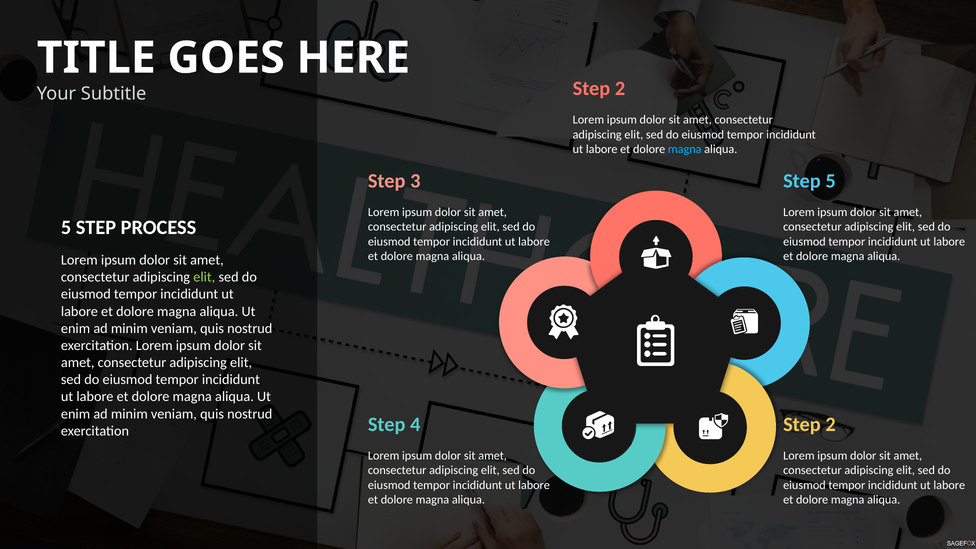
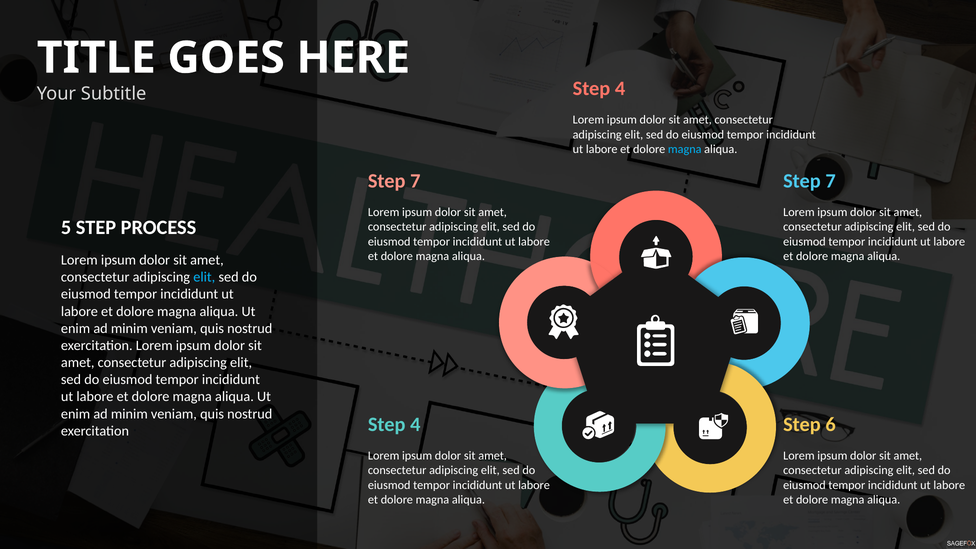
2: 2 -> 4 (620, 89)
3: 3 -> 7 (415, 181)
5: 5 -> 7 (831, 181)
elit colour: light green -> light blue (204, 277)
2: 2 -> 6 (831, 425)
